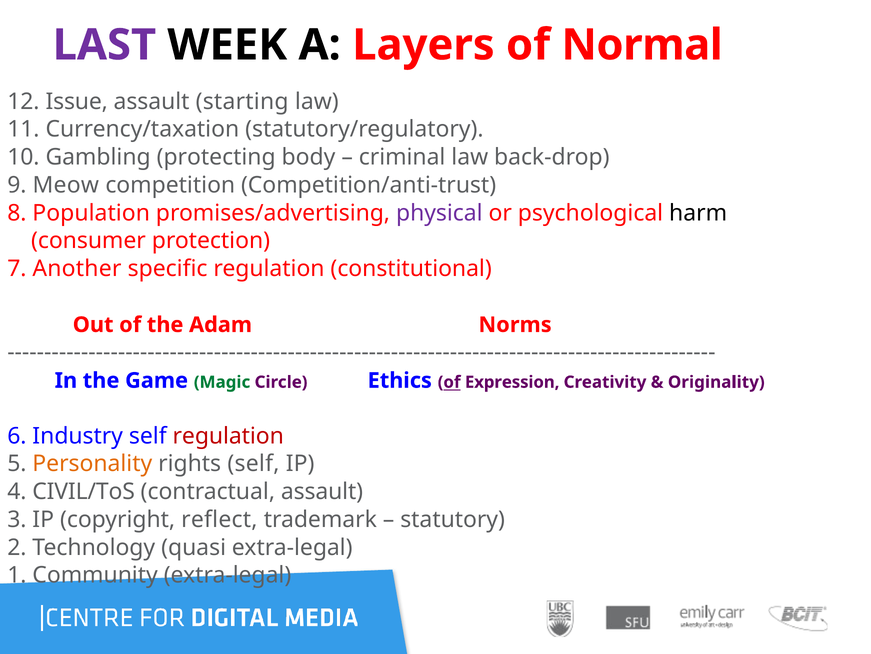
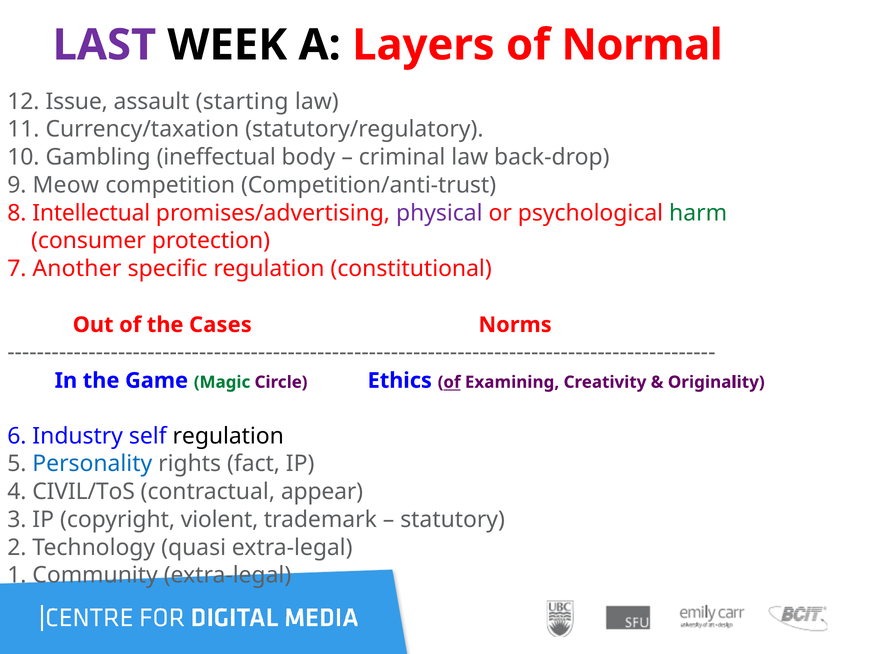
protecting: protecting -> ineffectual (216, 157)
Population: Population -> Intellectual (91, 213)
harm colour: black -> green (698, 213)
Adam: Adam -> Cases (220, 324)
Expression: Expression -> Examining (512, 382)
regulation colour: red -> black (228, 435)
Personality colour: orange -> blue (92, 463)
rights self: self -> fact (254, 463)
contractual assault: assault -> appear (322, 491)
reflect: reflect -> violent (220, 519)
